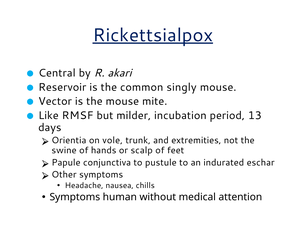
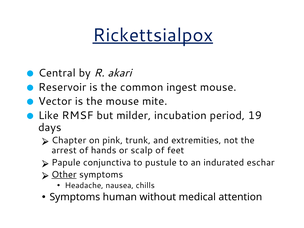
singly: singly -> ingest (182, 87)
13: 13 -> 19 (255, 116)
Orientia: Orientia -> Chapter (69, 140)
vole: vole -> pink (113, 140)
swine: swine -> arrest (64, 150)
Other underline: none -> present (64, 175)
